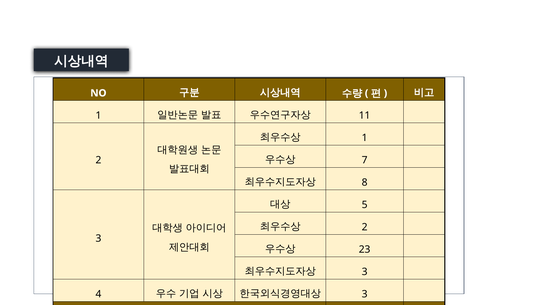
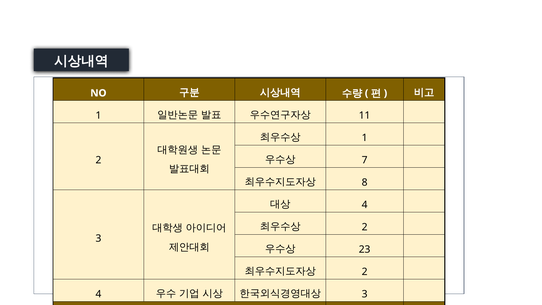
5: 5 -> 4 (365, 205)
3: 3 -> 2 (365, 272)
